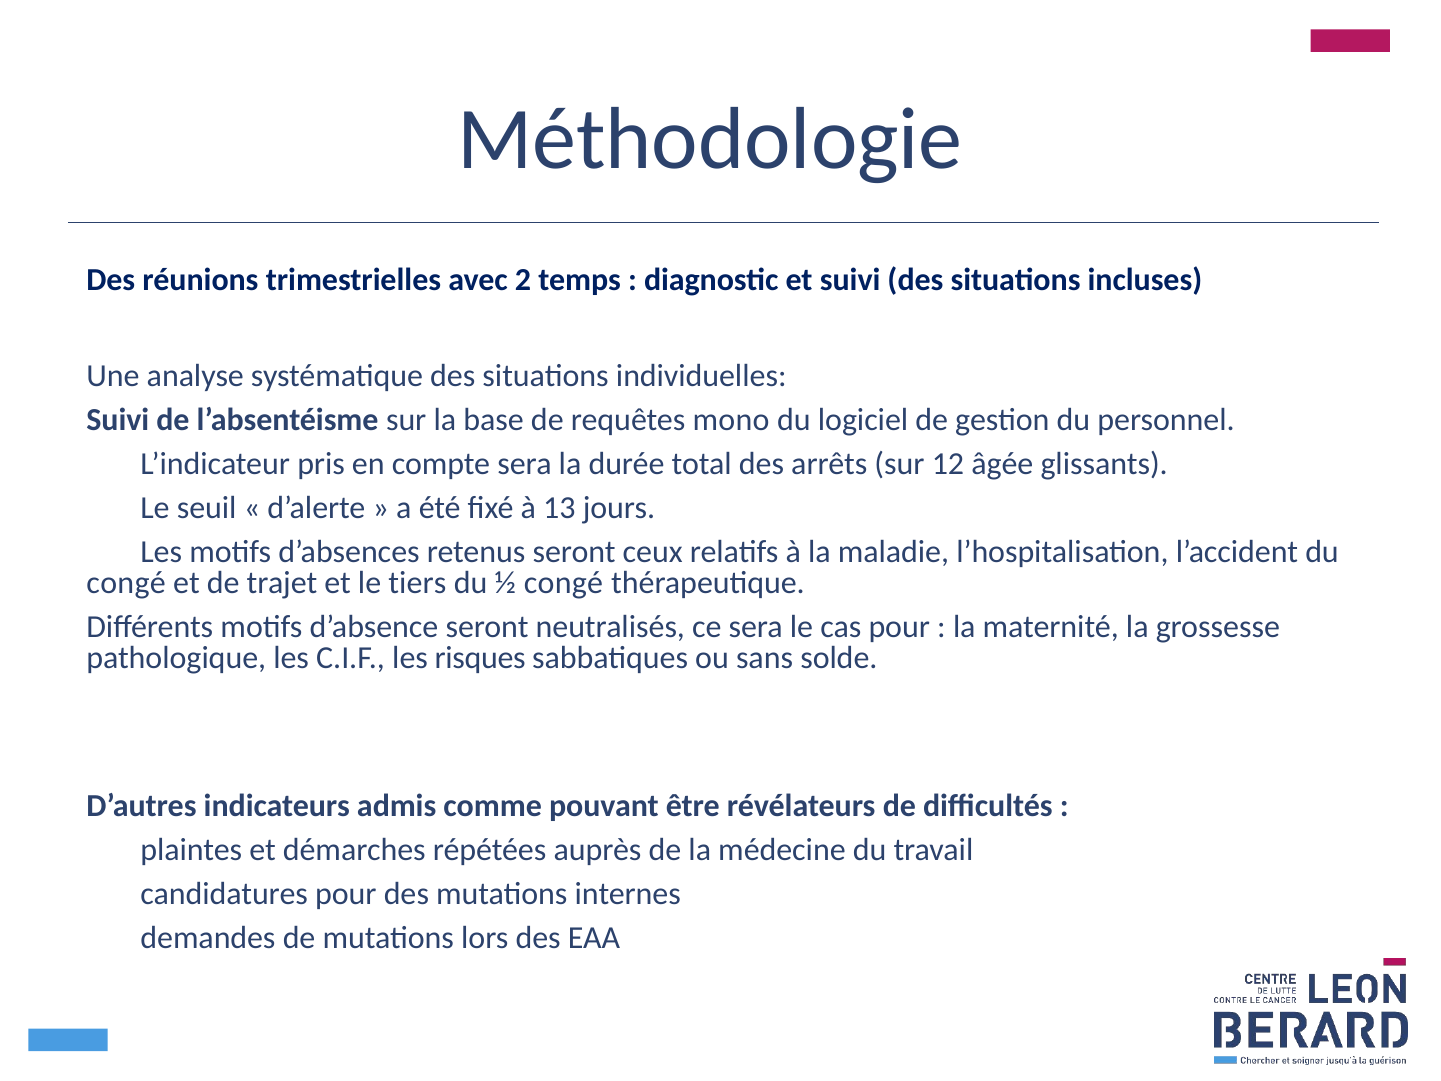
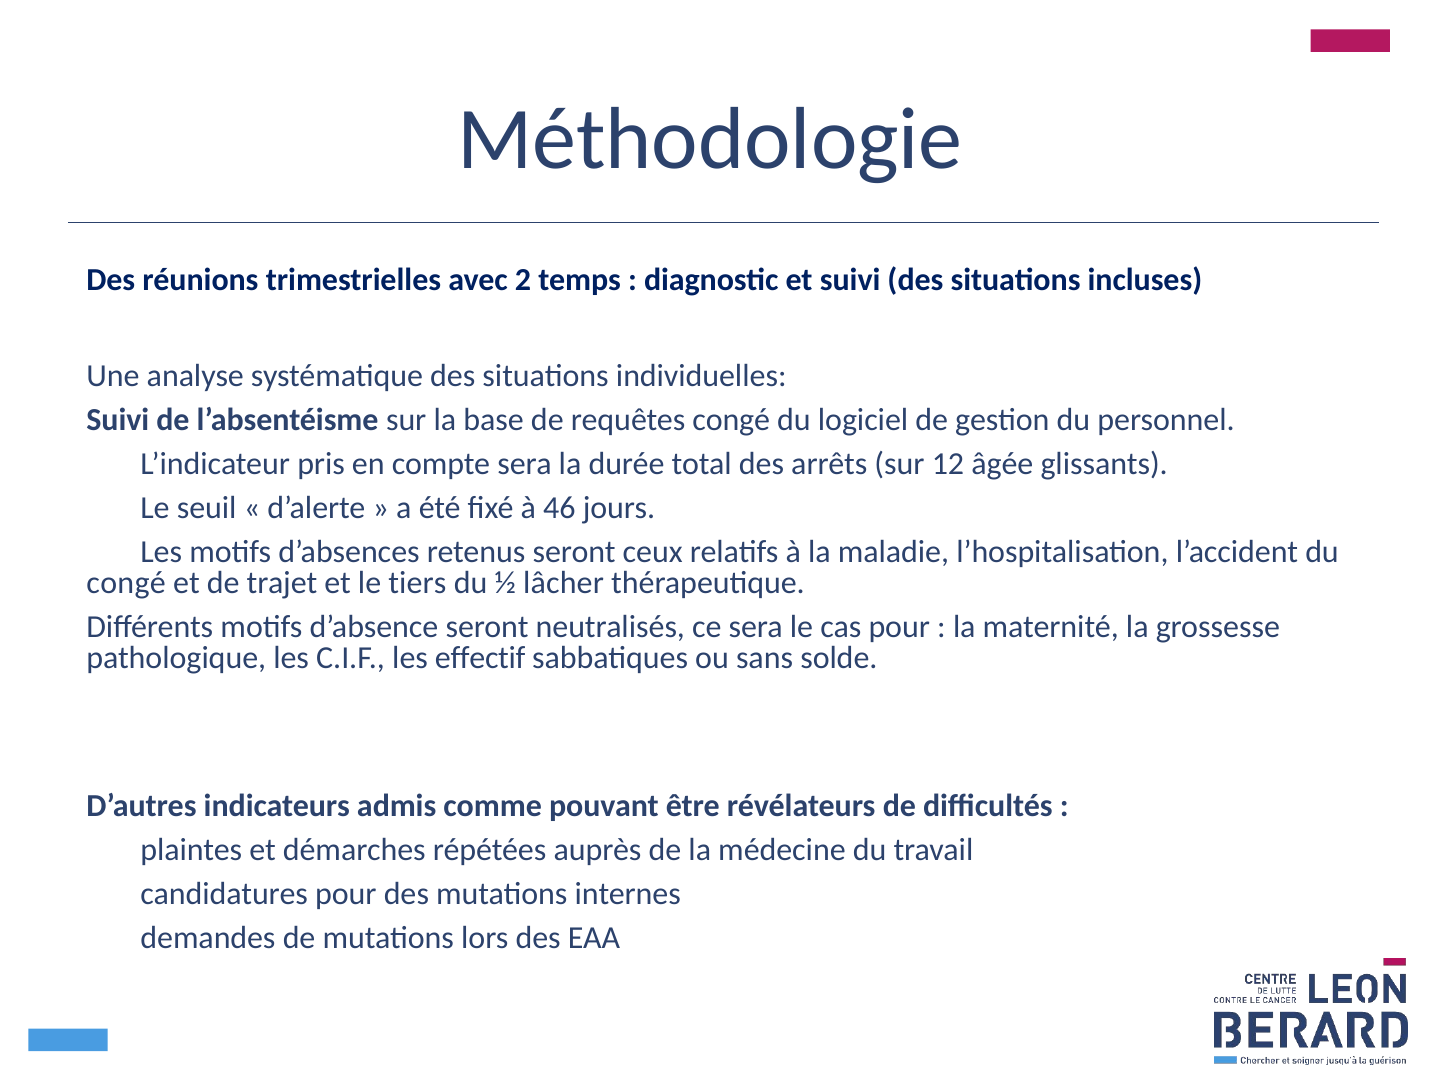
requêtes mono: mono -> congé (731, 420)
13: 13 -> 46 (559, 508)
½ congé: congé -> lâcher (564, 583)
risques: risques -> effectif (480, 658)
